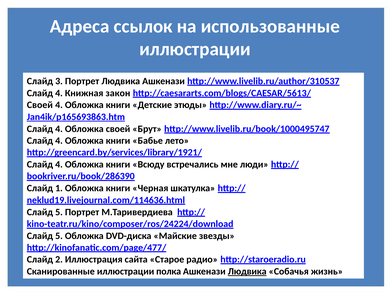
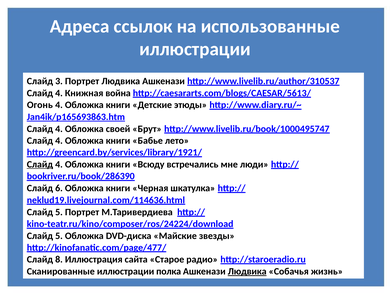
закон: закон -> война (118, 93)
Своей: Своей -> Огонь (40, 105)
Слайд underline: none -> present (40, 164)
1: 1 -> 6 (59, 188)
2: 2 -> 8 (59, 259)
